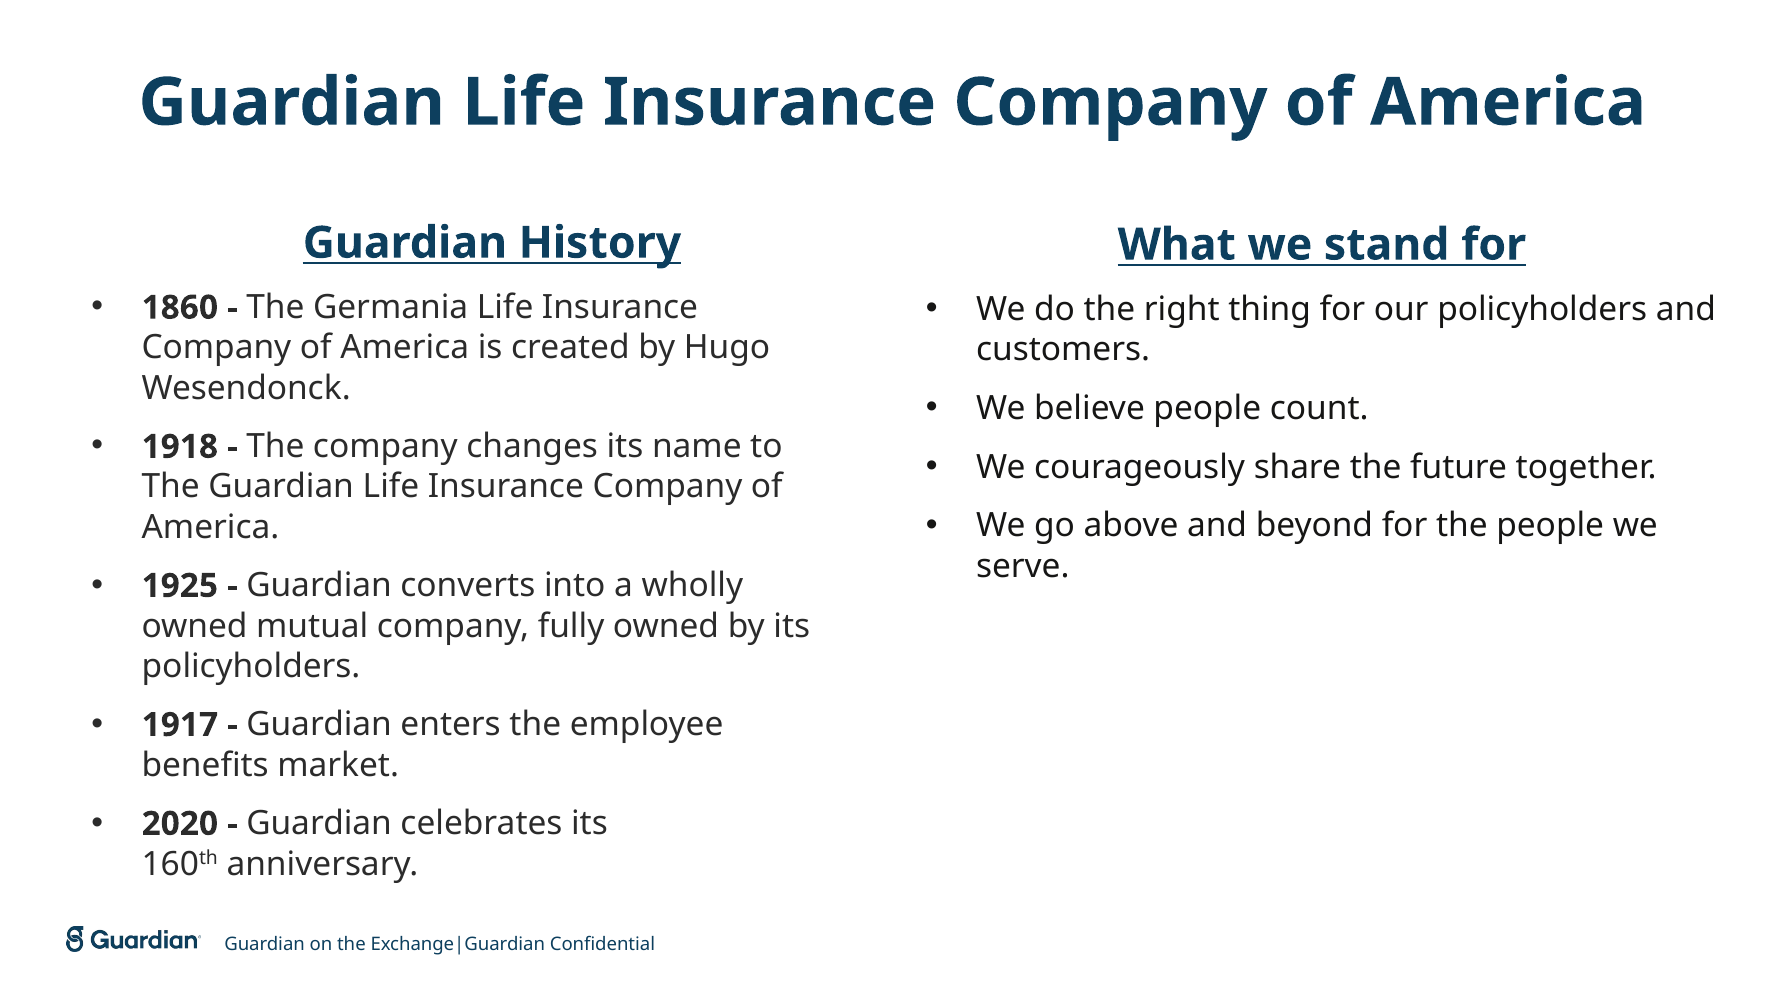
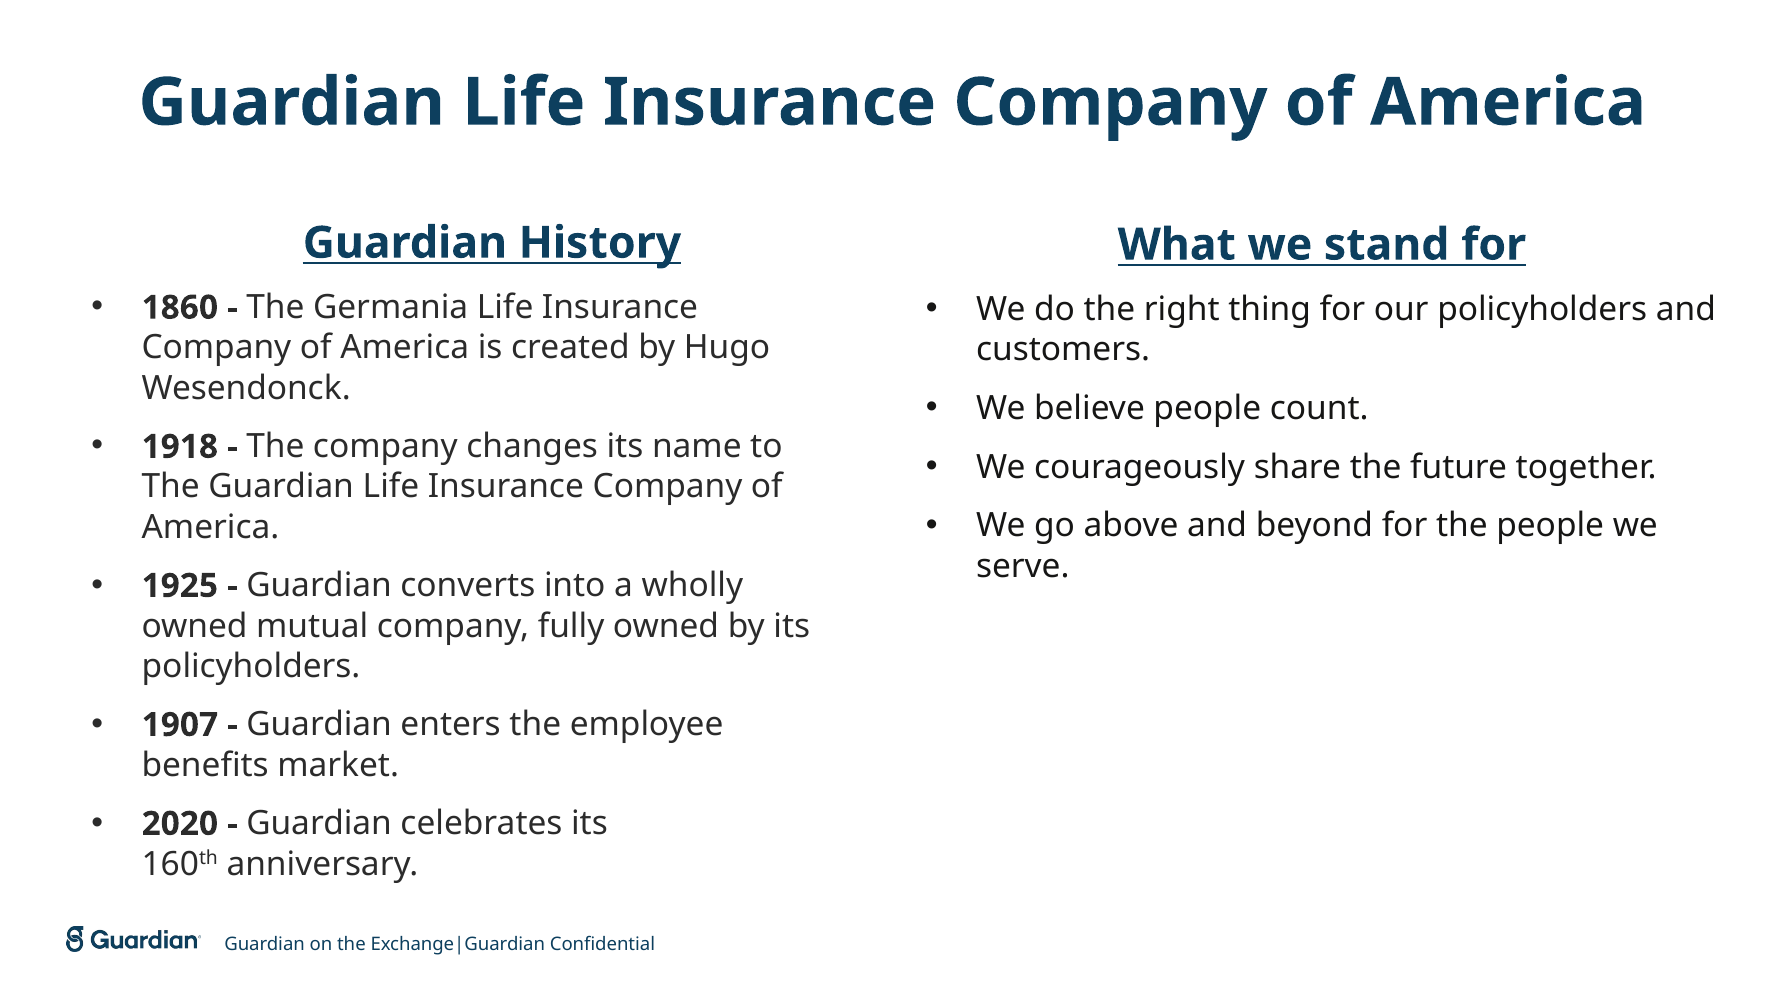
1917: 1917 -> 1907 (180, 725)
